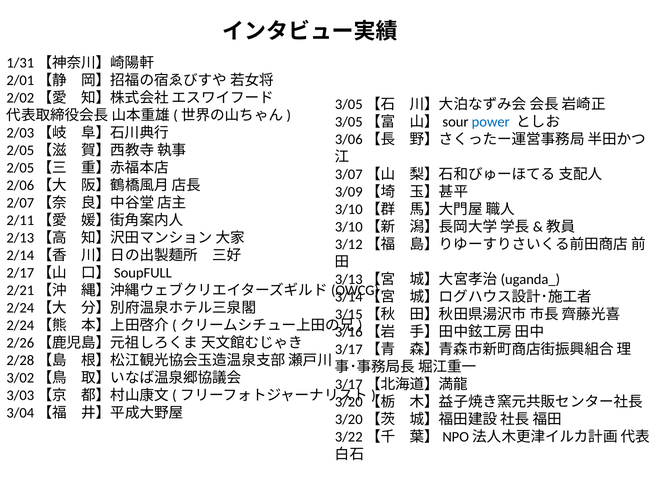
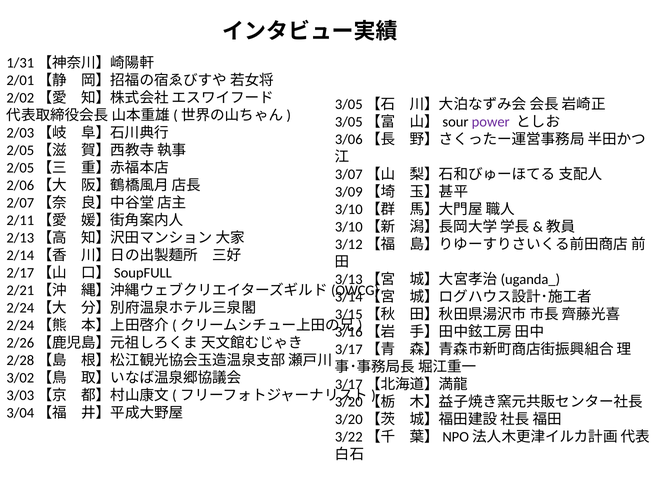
power colour: blue -> purple (491, 122)
